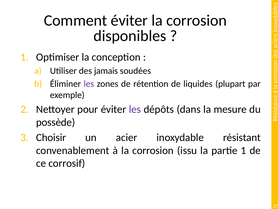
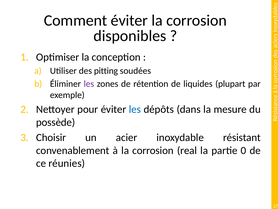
jamais: jamais -> pitting (106, 71)
les colour: purple -> blue (135, 109)
issu: issu -> real (187, 150)
partie 1: 1 -> 0 (244, 150)
corrosif: corrosif -> réunies (67, 163)
